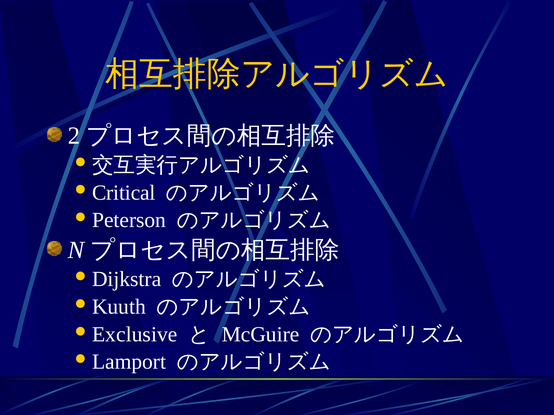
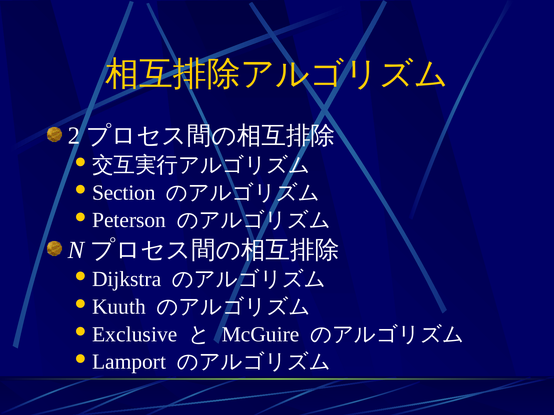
Critical: Critical -> Section (124, 193)
